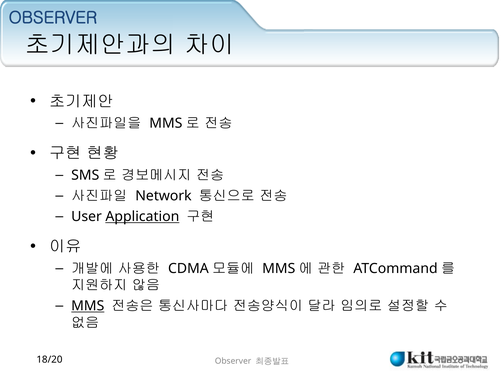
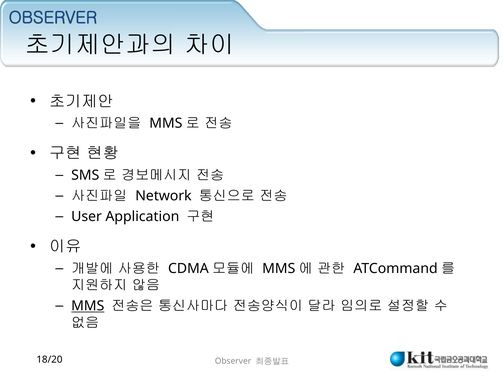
Application underline: present -> none (142, 217)
